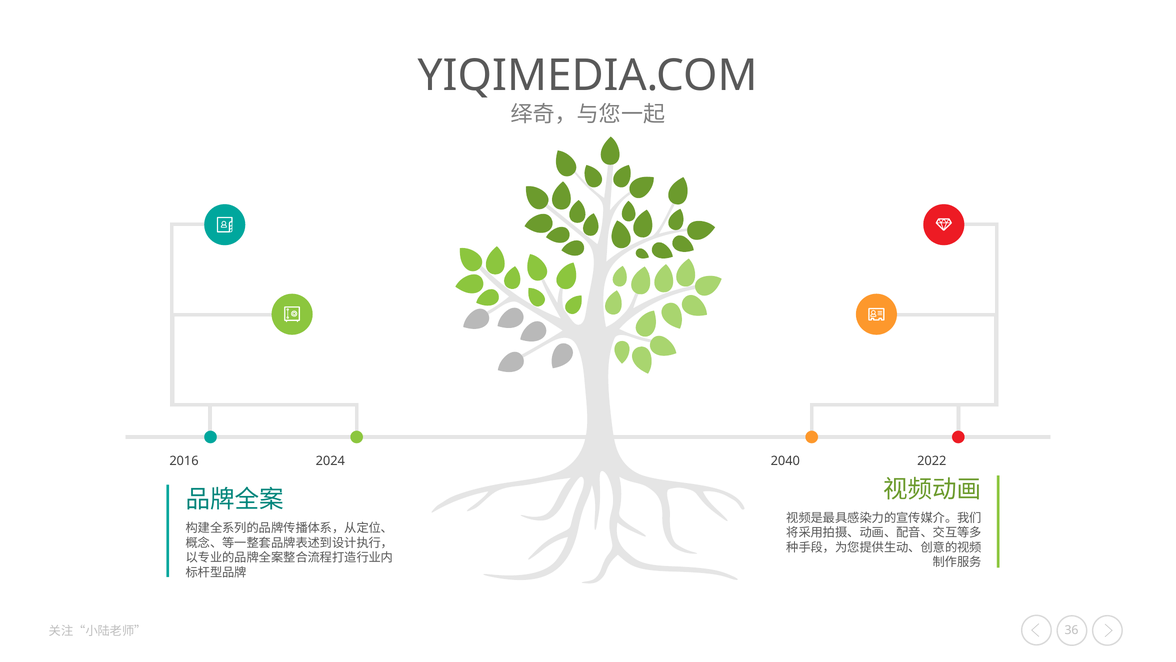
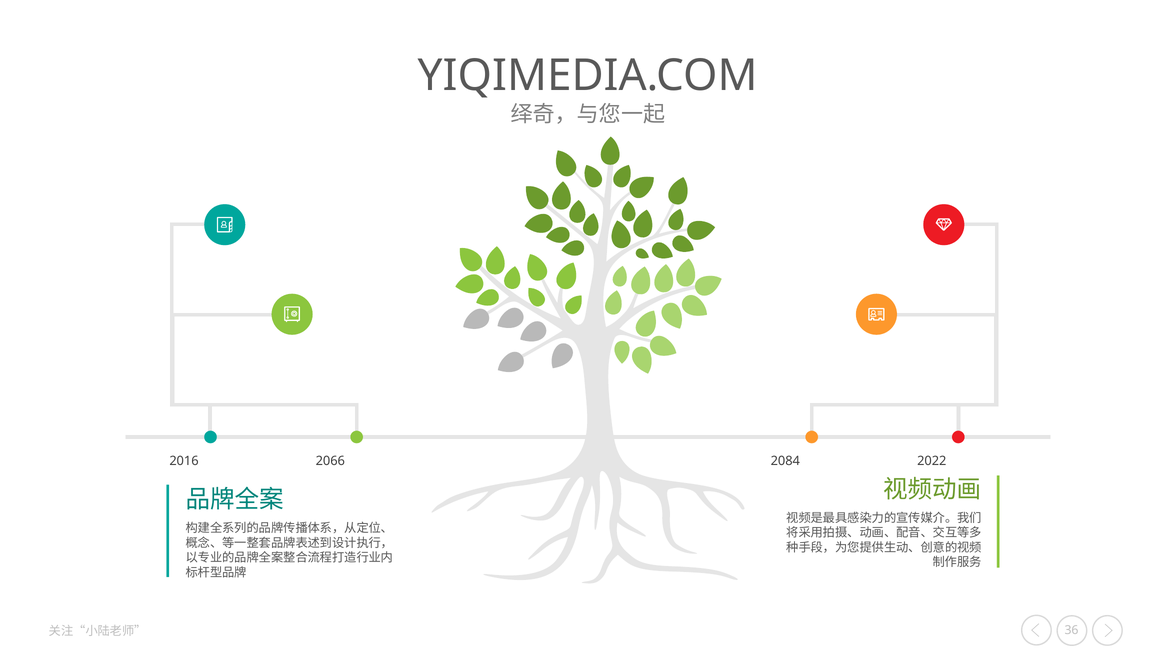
2024: 2024 -> 2066 (330, 461)
2040: 2040 -> 2084 (785, 461)
